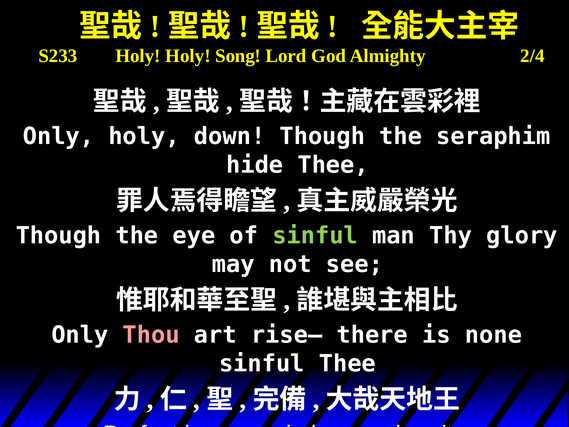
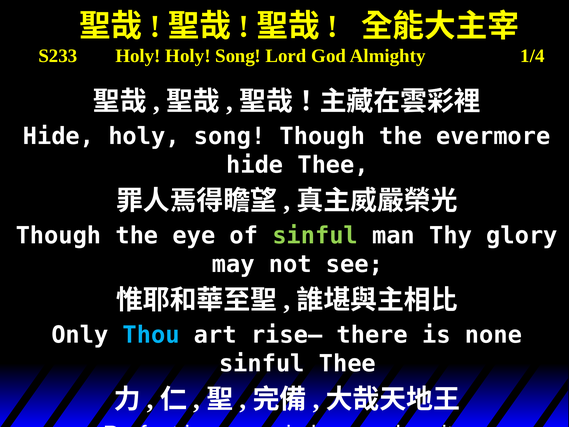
2/4: 2/4 -> 1/4 (532, 56)
Only: Only -> Hide (59, 136)
down: down -> song (230, 136)
seraphim: seraphim -> evermore (493, 136)
Thou colour: pink -> light blue (151, 335)
